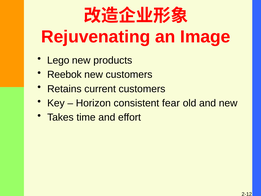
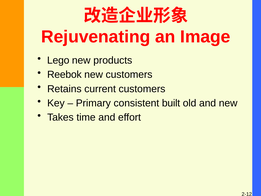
Horizon: Horizon -> Primary (93, 103)
fear: fear -> built (171, 103)
